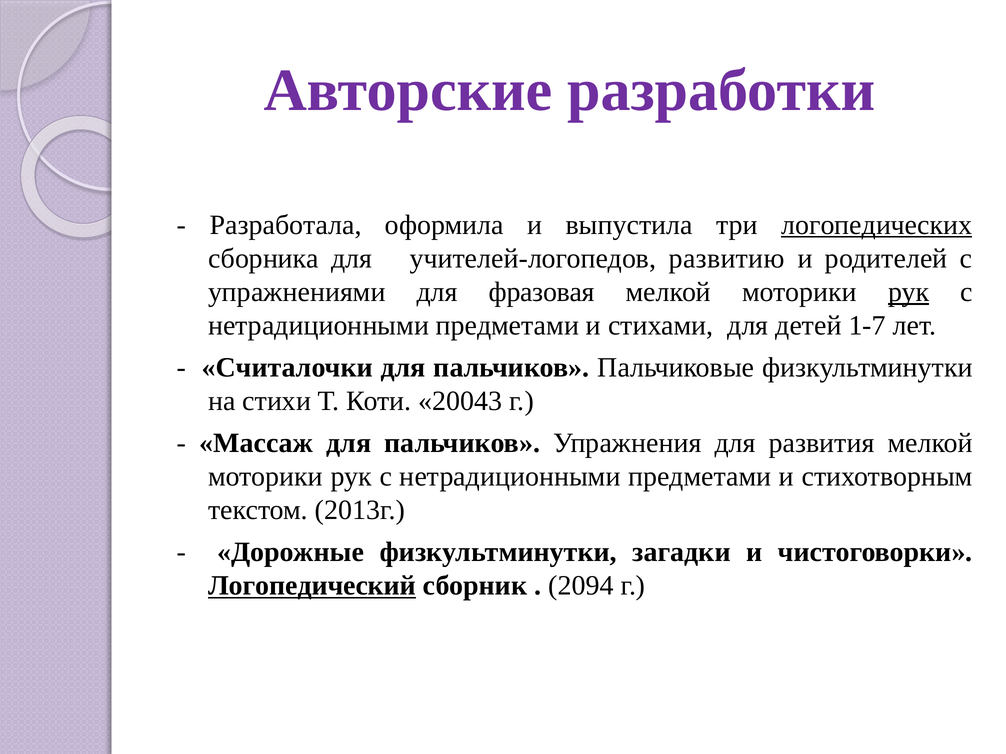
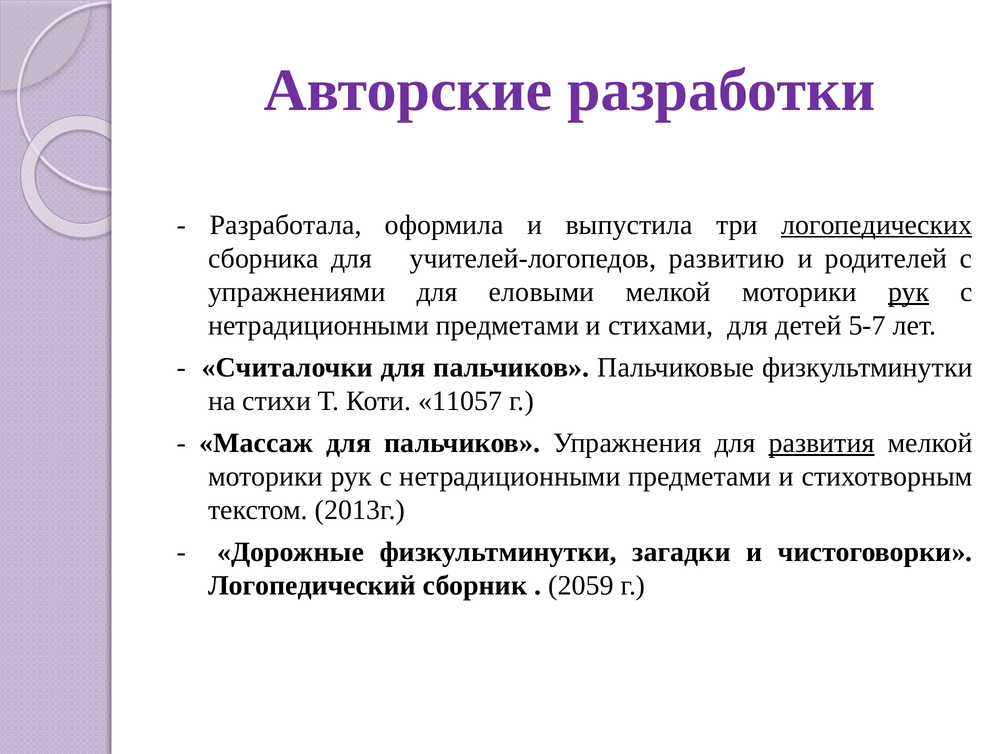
фразовая: фразовая -> еловыми (542, 292)
1-7: 1-7 -> 5-7 (867, 326)
20043: 20043 -> 11057 (460, 401)
развития underline: none -> present (822, 443)
Логопедический underline: present -> none (312, 586)
2094: 2094 -> 2059 (581, 586)
